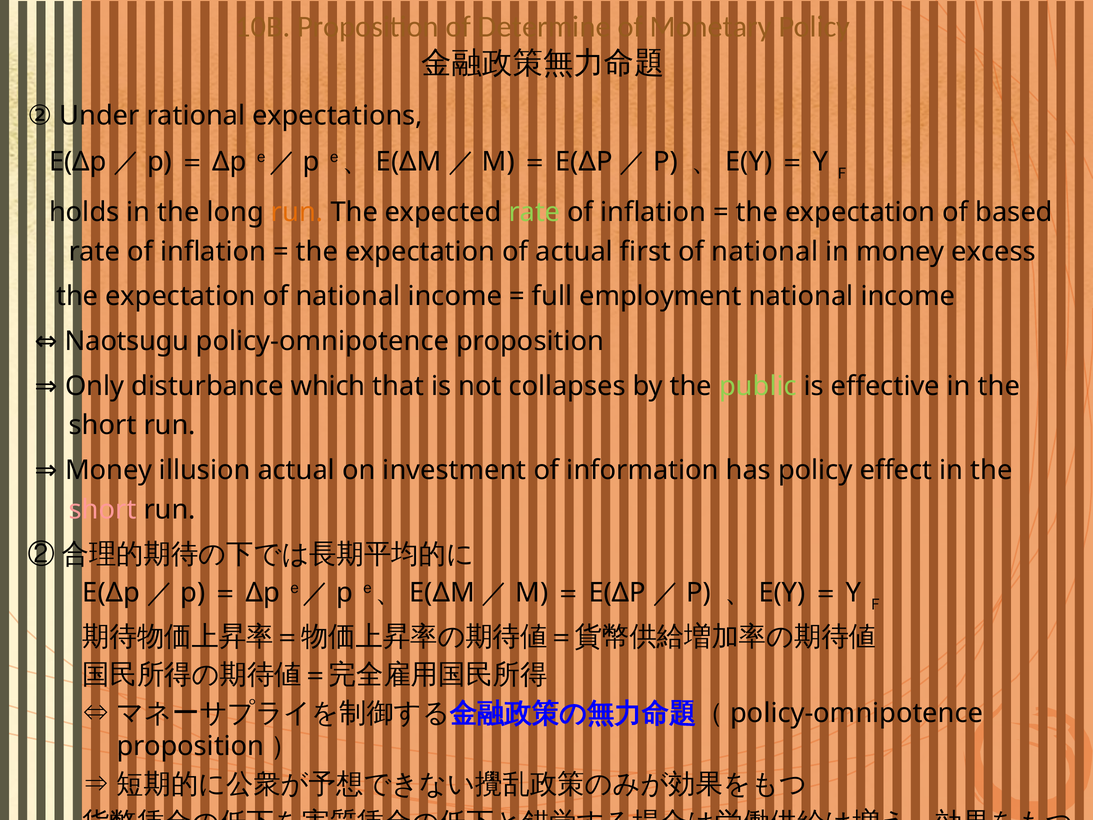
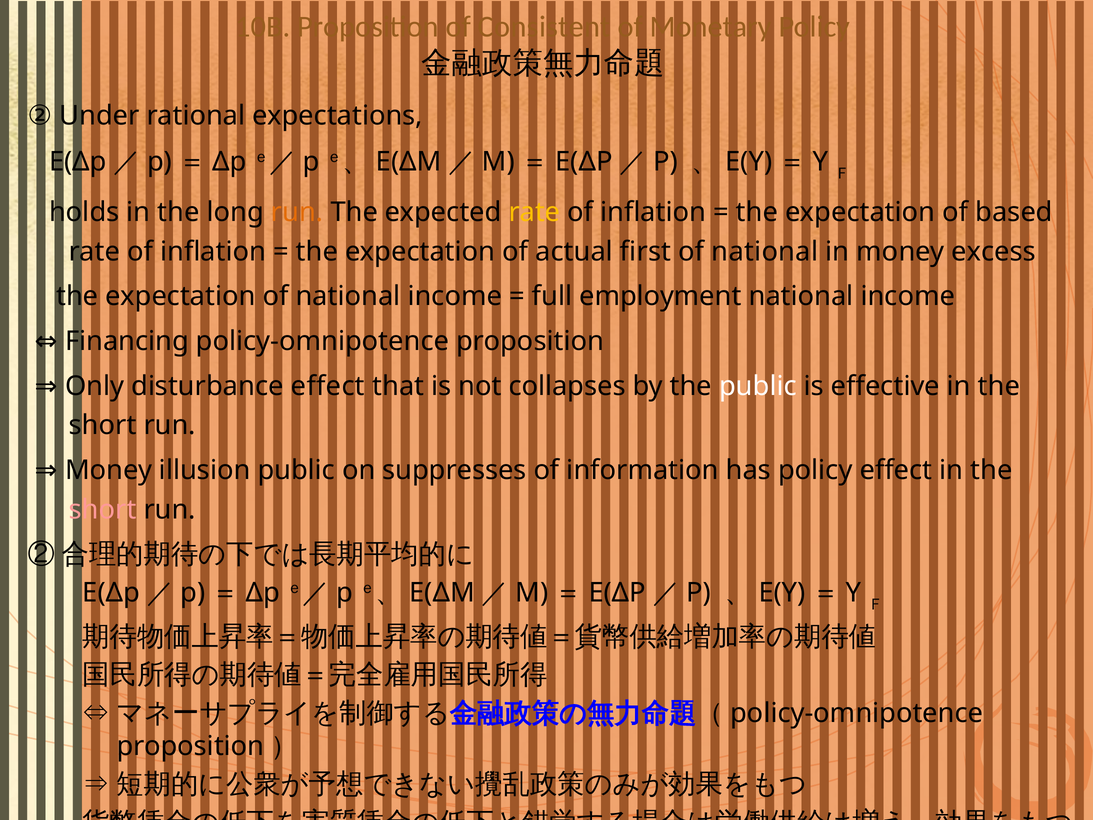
Determine: Determine -> Consistent (544, 27)
rate colour: light green -> yellow (534, 212)
Naotsugu: Naotsugu -> Financing (127, 341)
disturbance which: which -> effect (328, 386)
public colour: light green -> white (758, 386)
illusion actual: actual -> public (296, 470)
investment: investment -> suppresses (454, 470)
